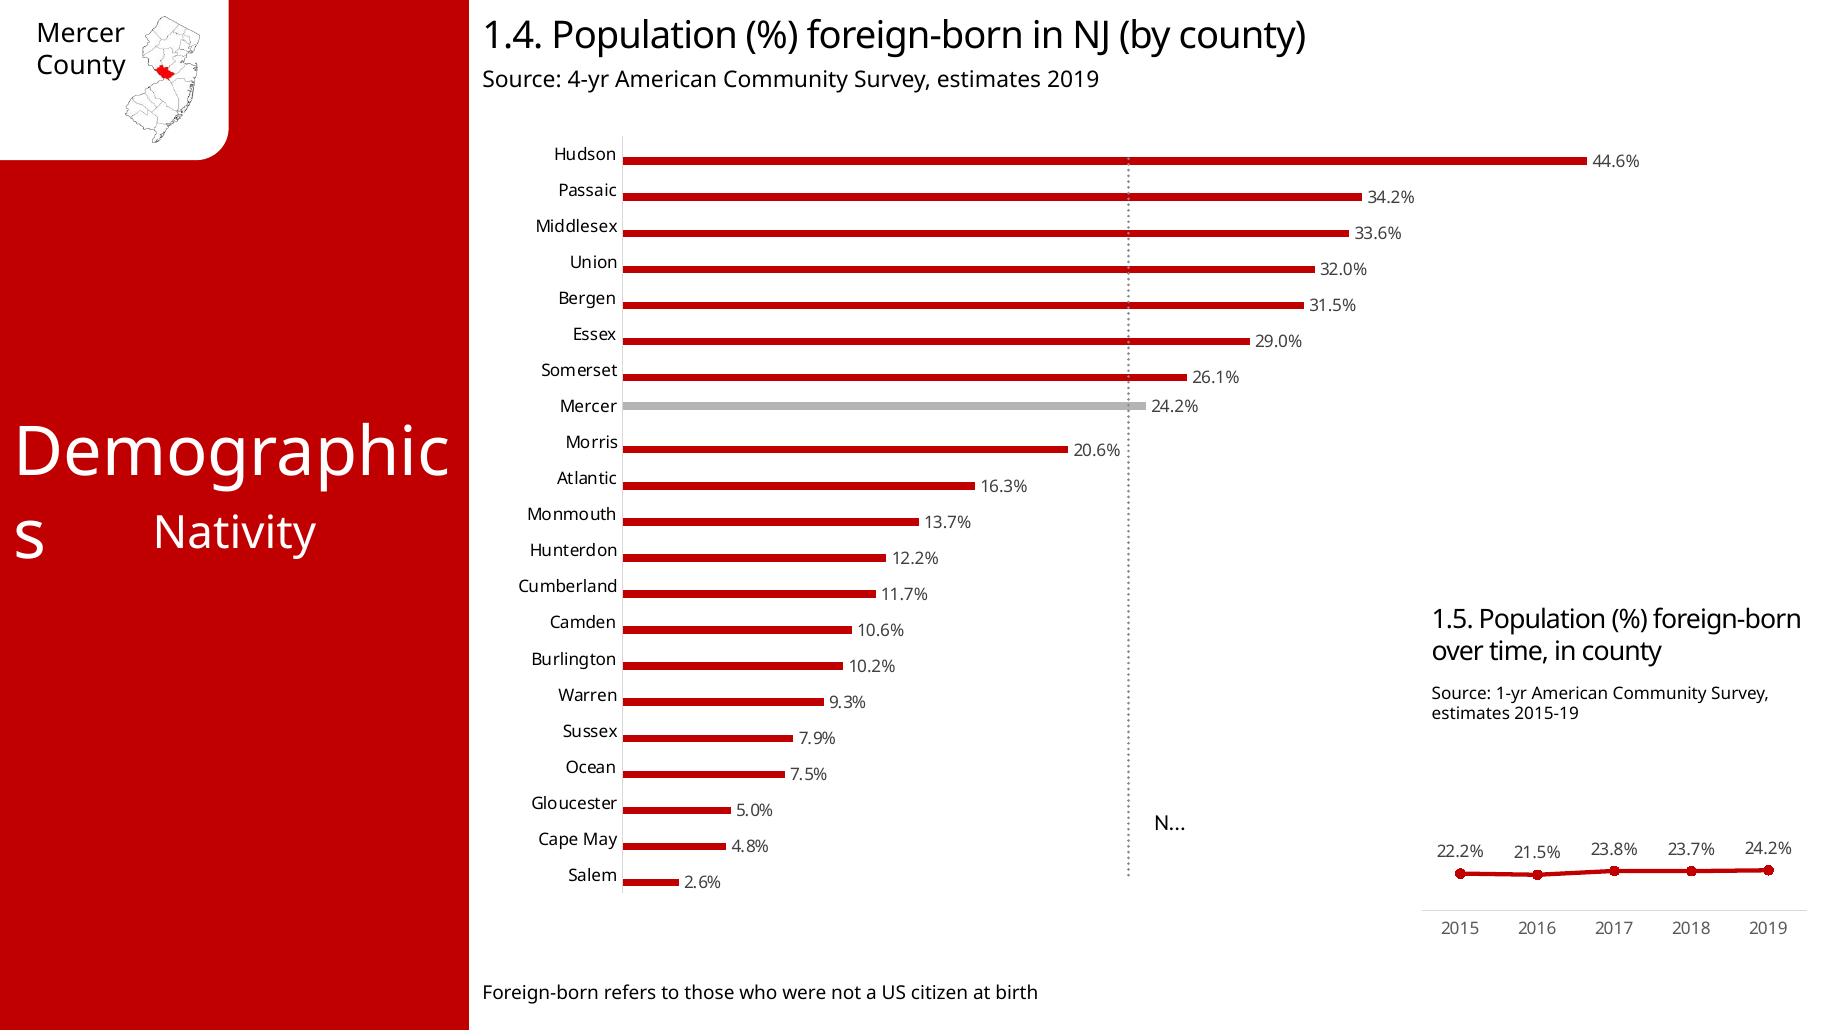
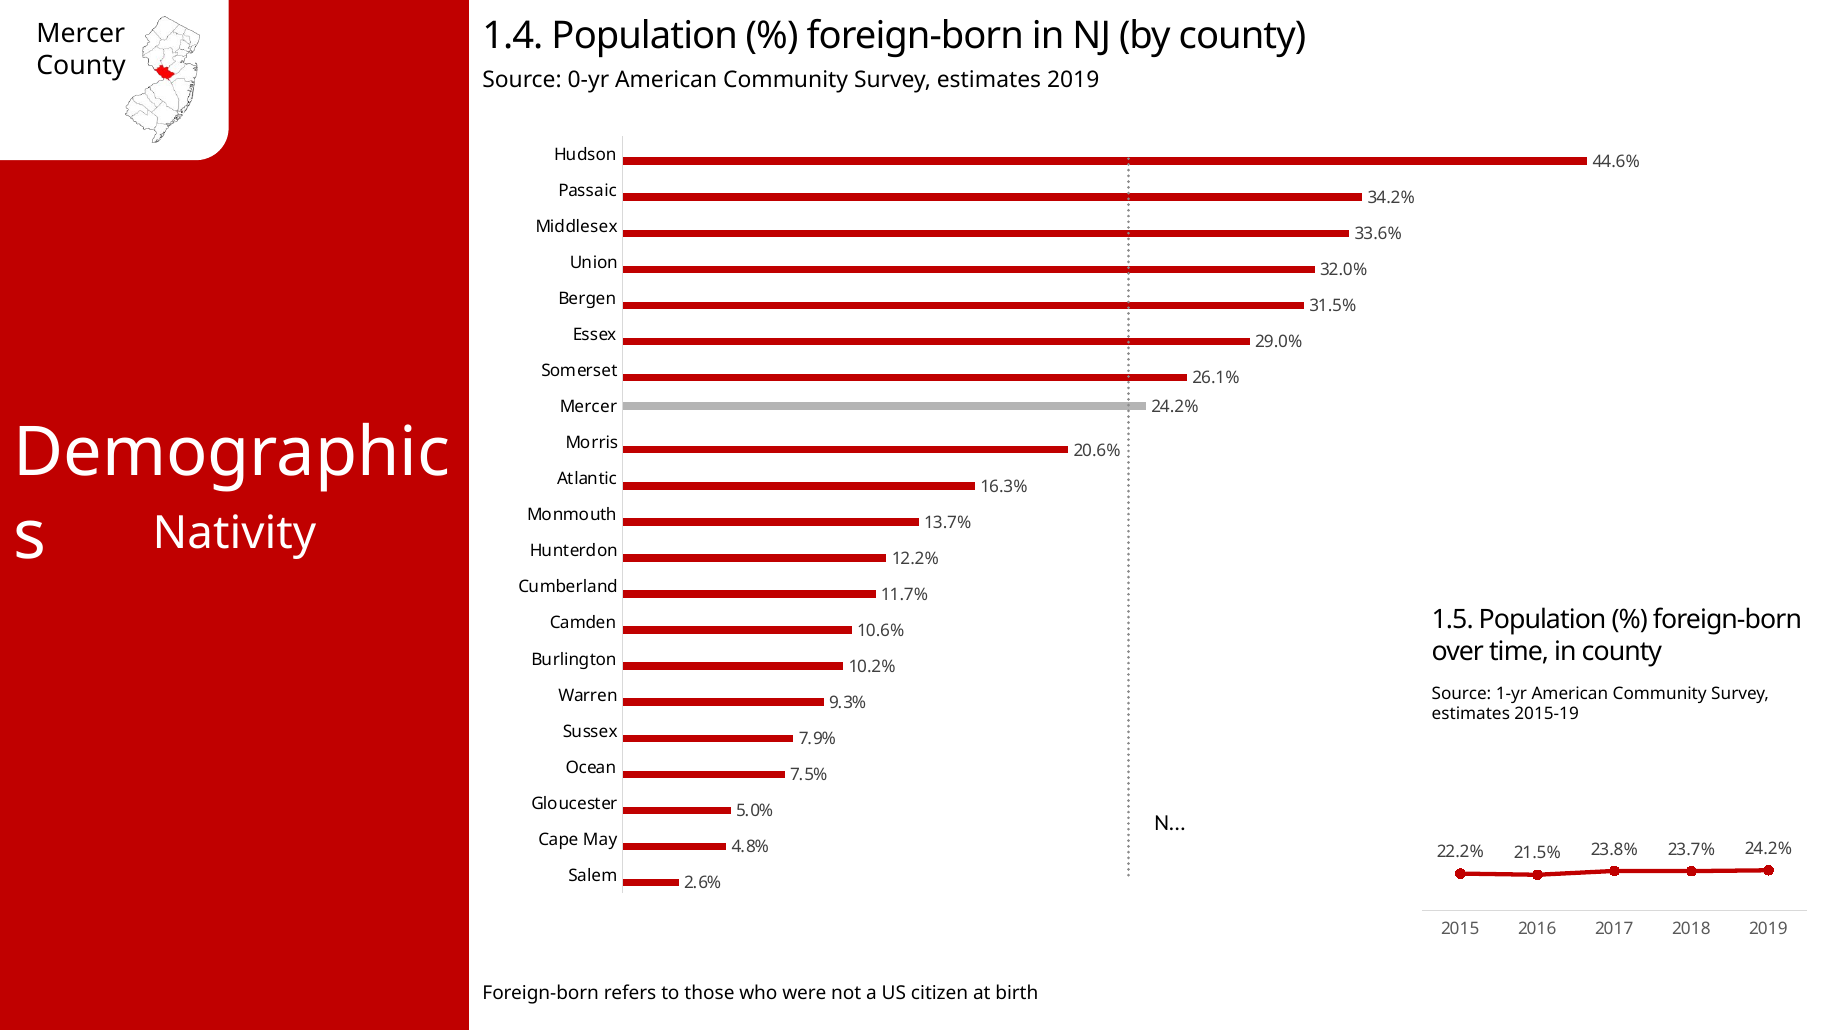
4-yr: 4-yr -> 0-yr (588, 80)
